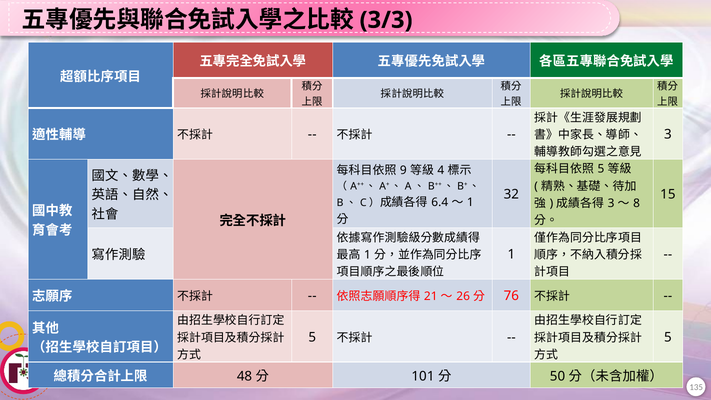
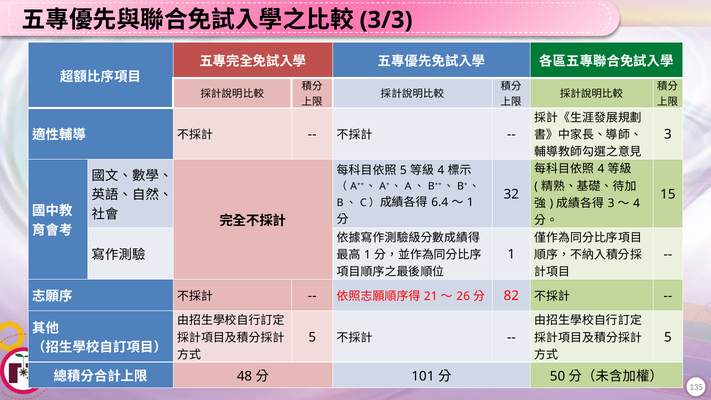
5: 5 -> 4 (601, 169)
9: 9 -> 5 (403, 170)
8: 8 -> 4 (637, 203)
76: 76 -> 82 (511, 296)
